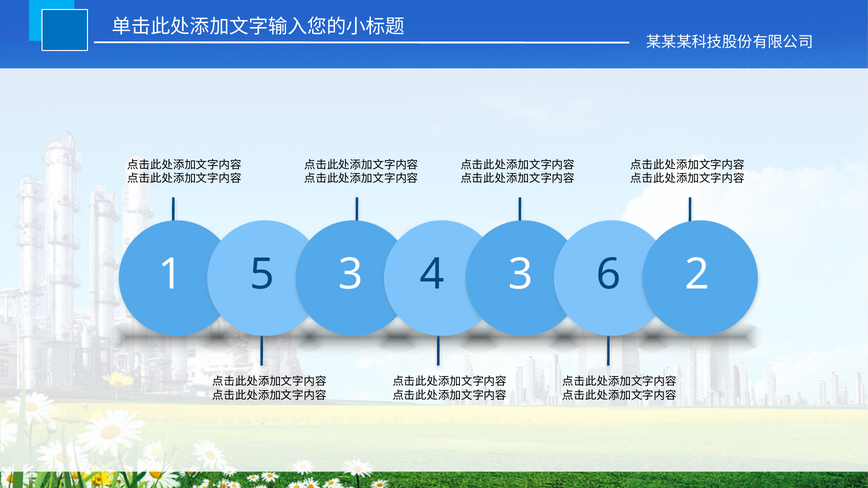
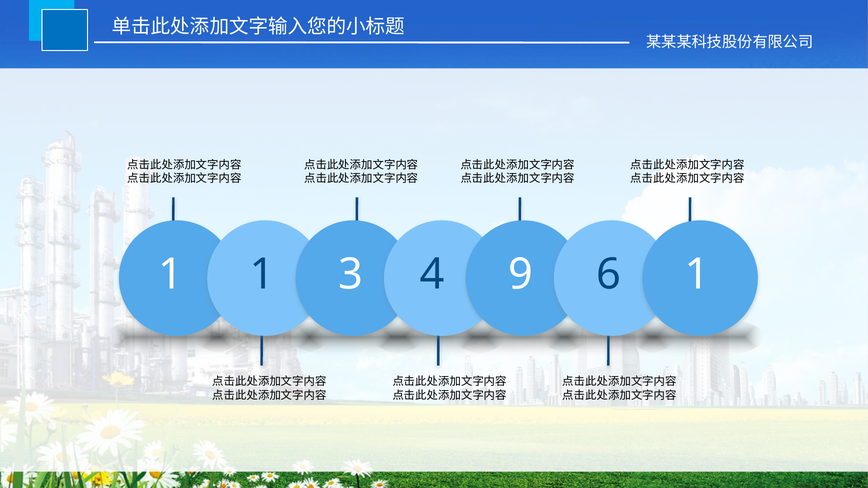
1 5: 5 -> 1 (262, 274)
4 3: 3 -> 9 (521, 274)
6 2: 2 -> 1 (697, 274)
